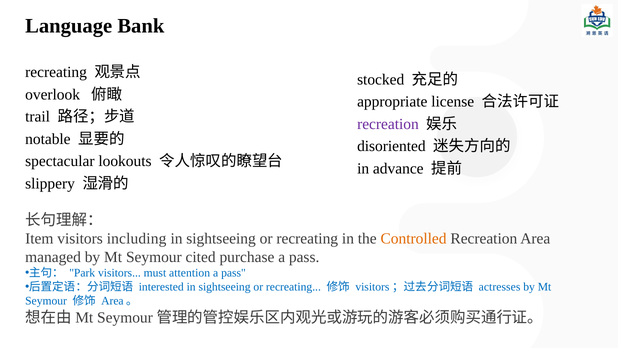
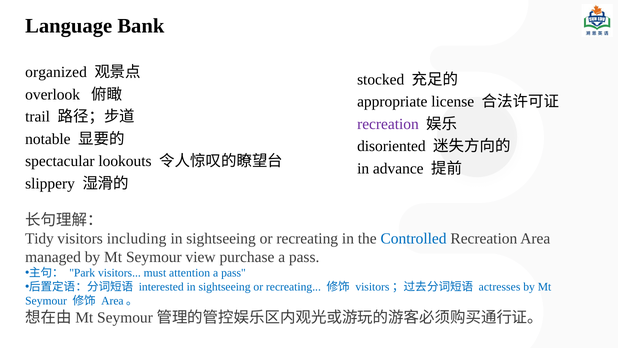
recreating: recreating -> organized (56, 72)
Item: Item -> Tidy (39, 238)
Controlled colour: orange -> blue (414, 238)
cited: cited -> view (201, 257)
